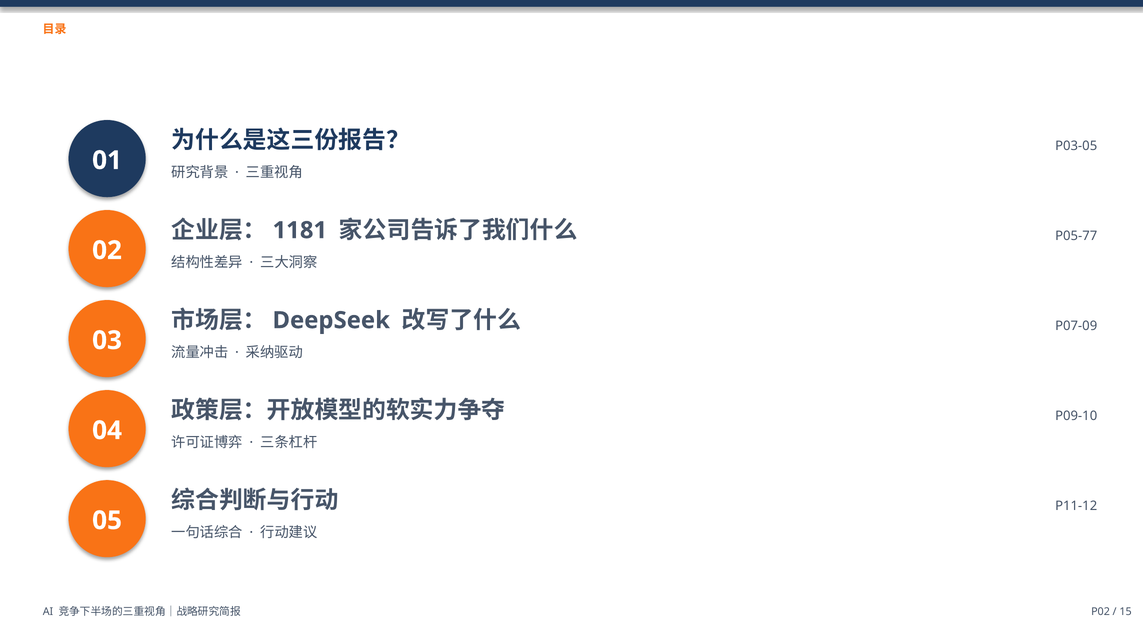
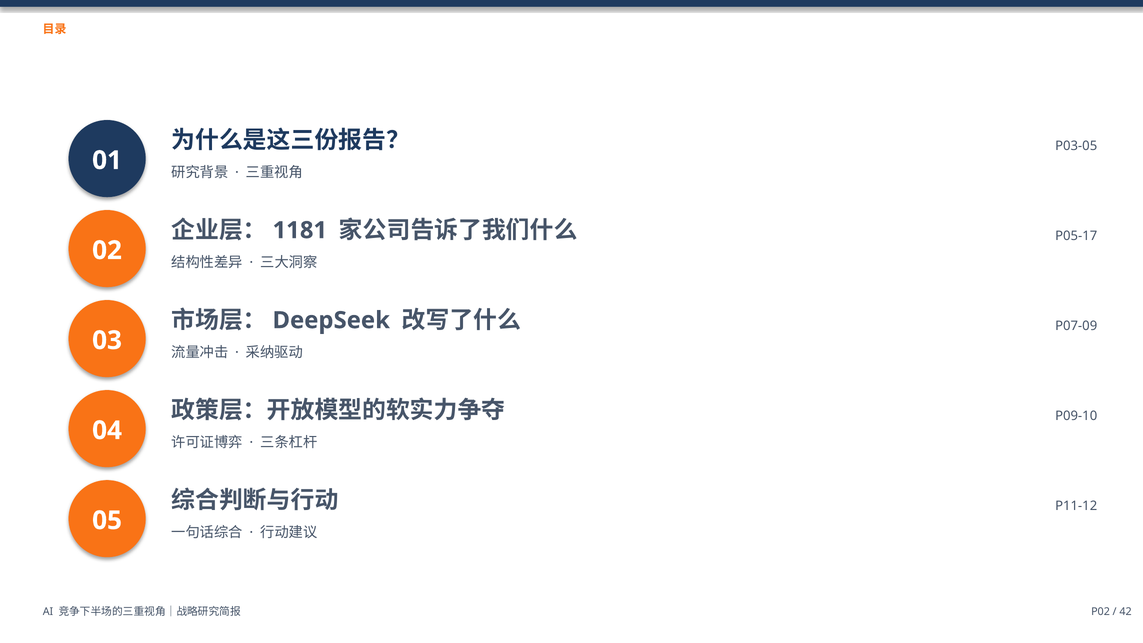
P05-77: P05-77 -> P05-17 (1076, 236)
15: 15 -> 42 (1126, 612)
